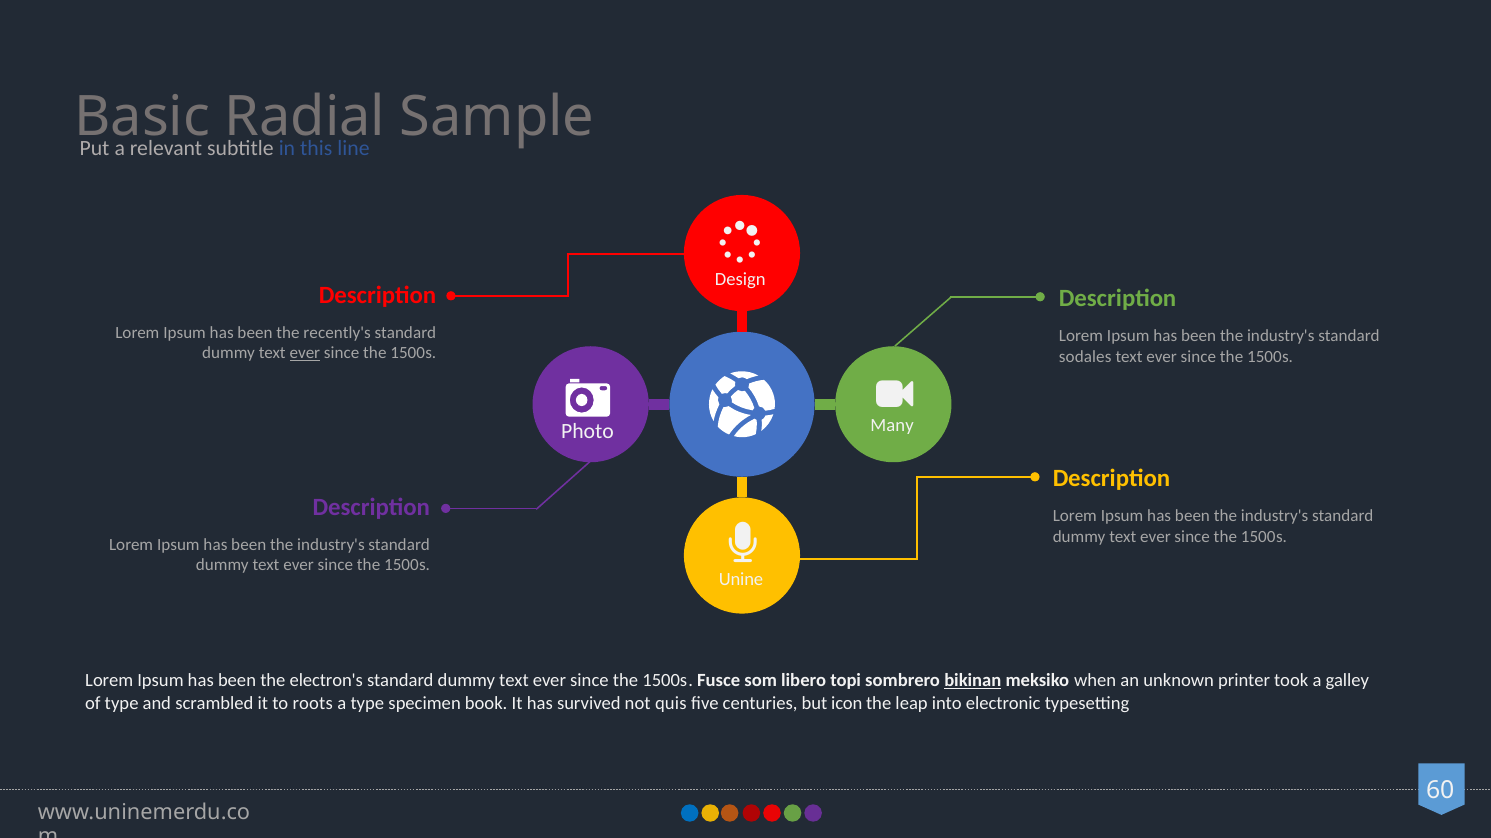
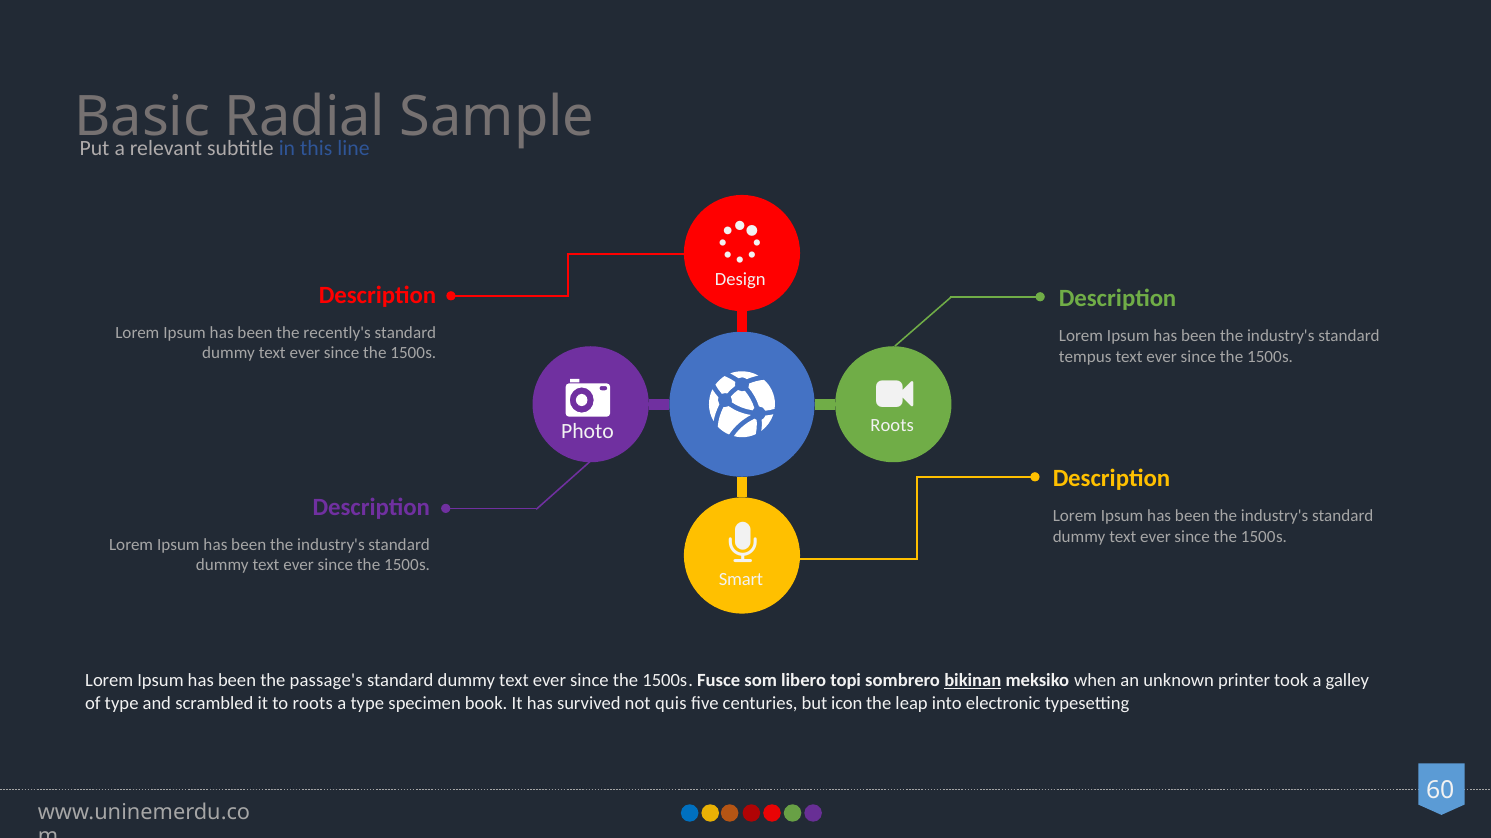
ever underline: present -> none (305, 354)
sodales: sodales -> tempus (1085, 357)
Many: Many -> Roots (892, 426)
Unine: Unine -> Smart (741, 580)
electron's: electron's -> passage's (326, 681)
